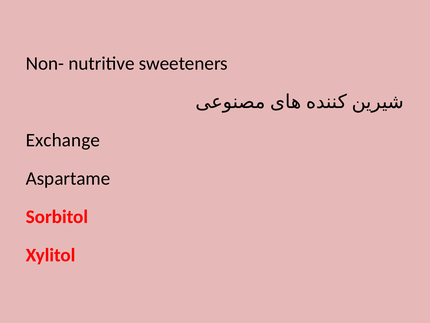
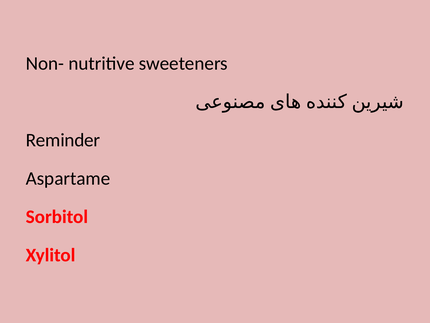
Exchange: Exchange -> Reminder (63, 140)
